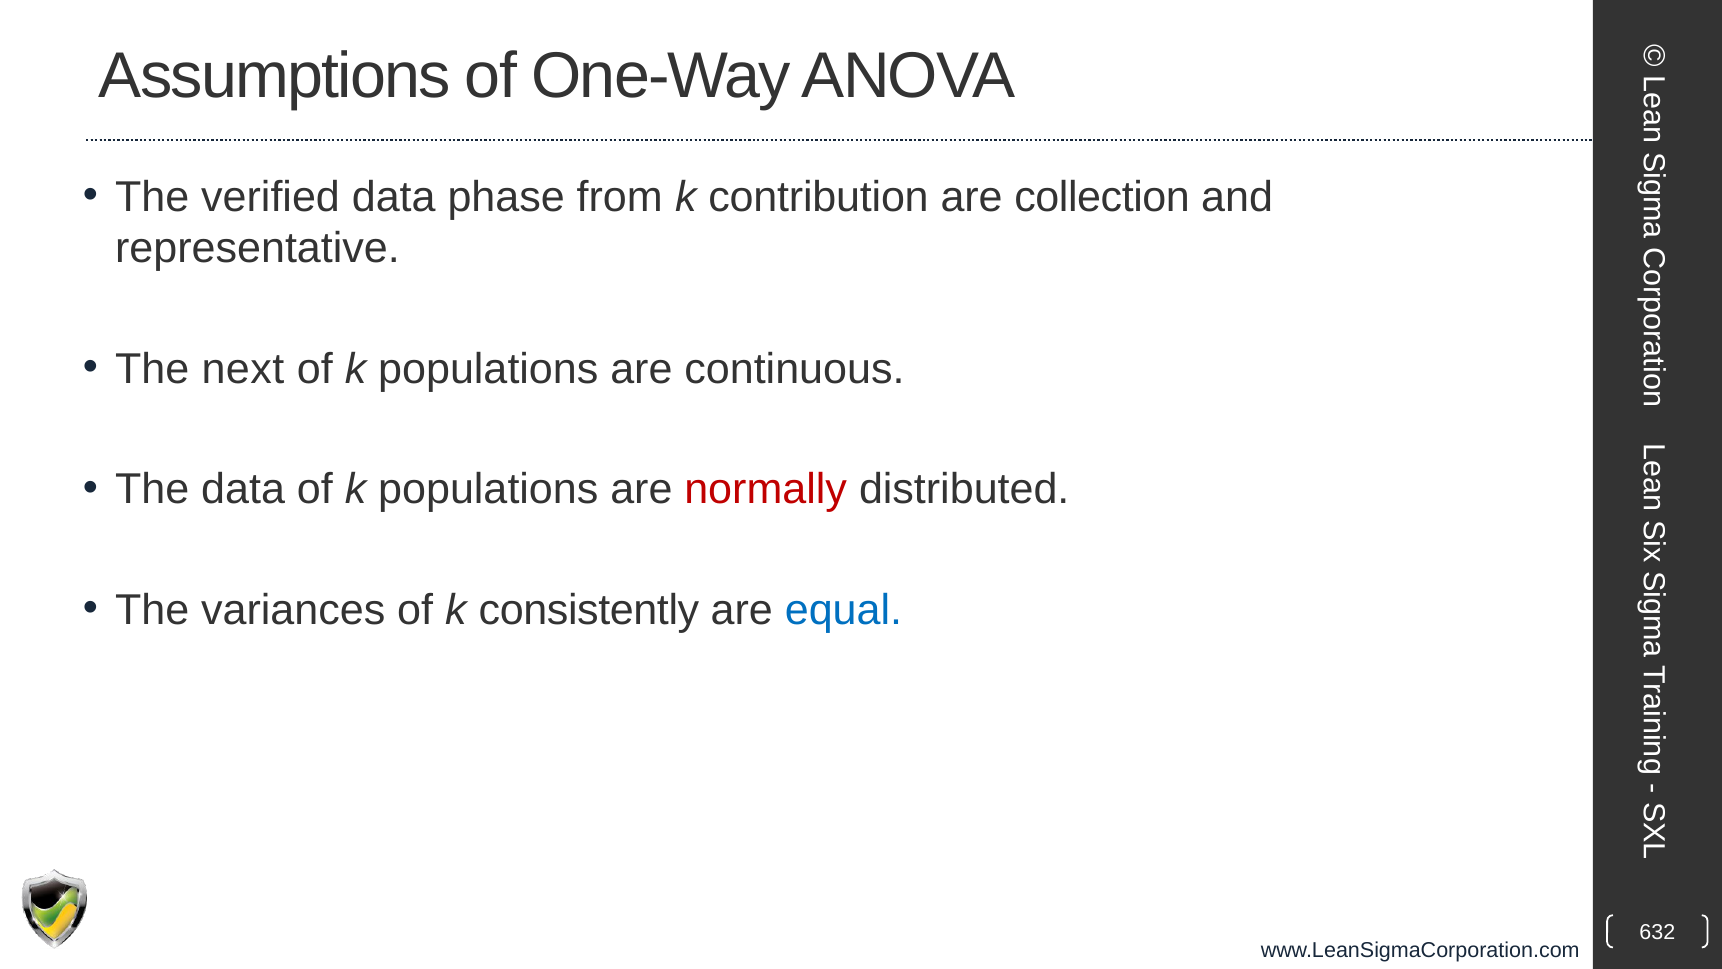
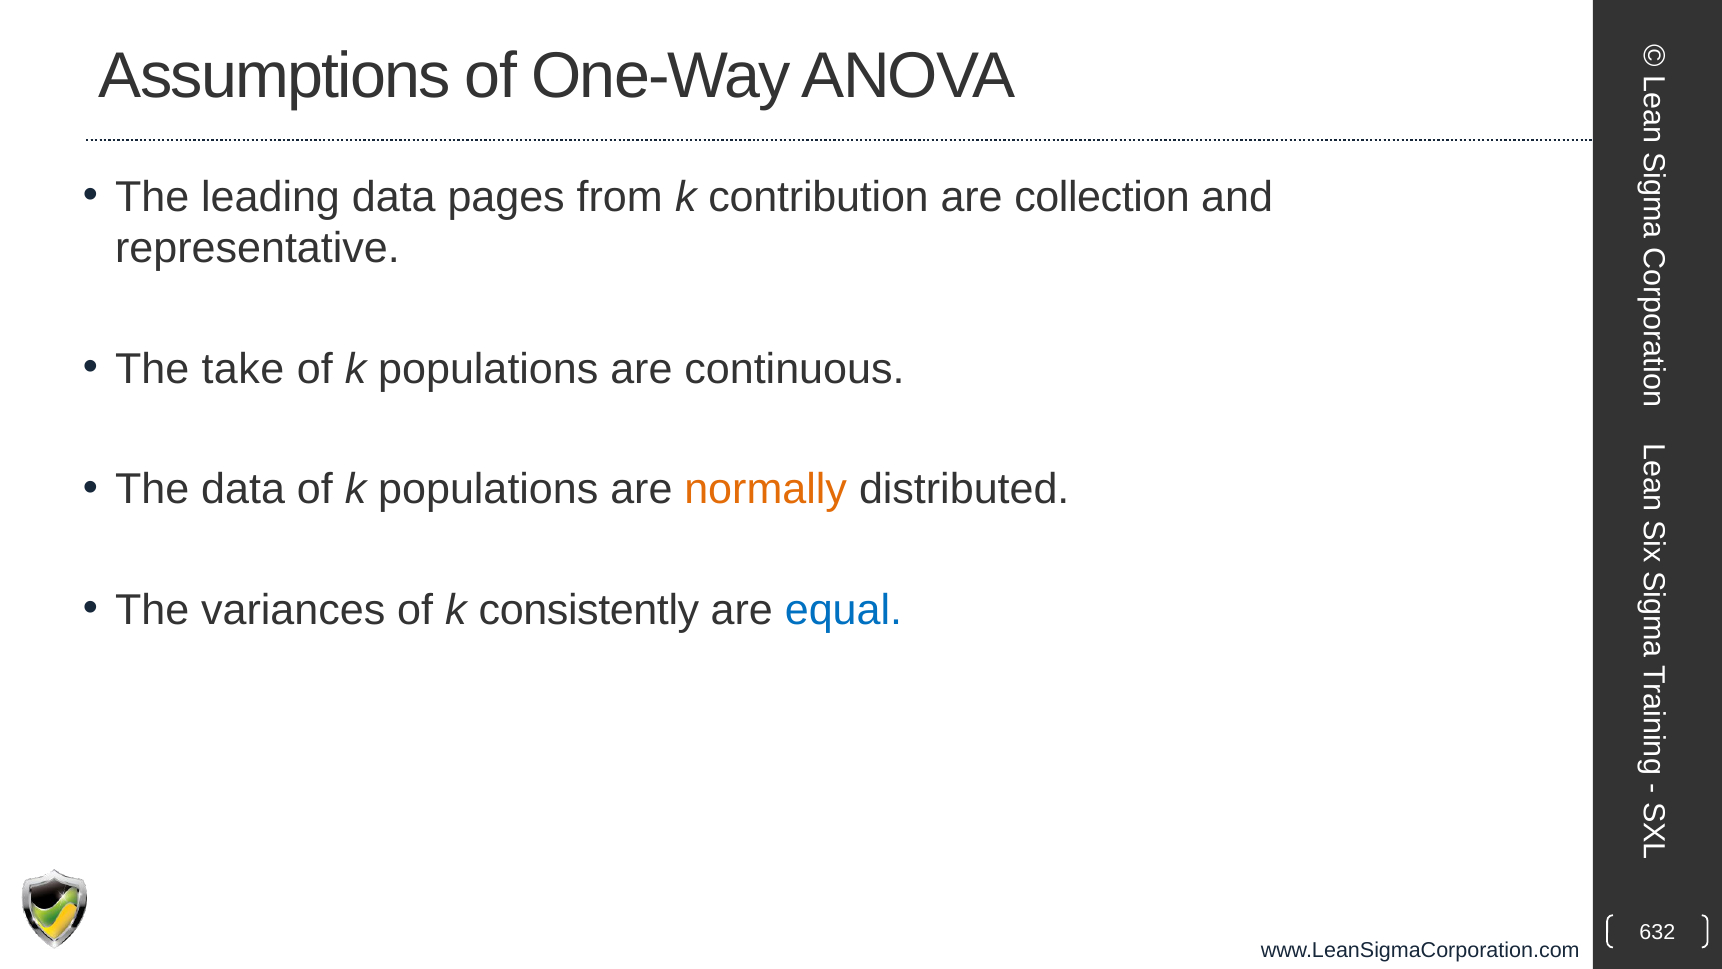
verified: verified -> leading (271, 197)
phase: phase -> pages (506, 197)
next: next -> take (243, 369)
normally colour: red -> orange (766, 489)
